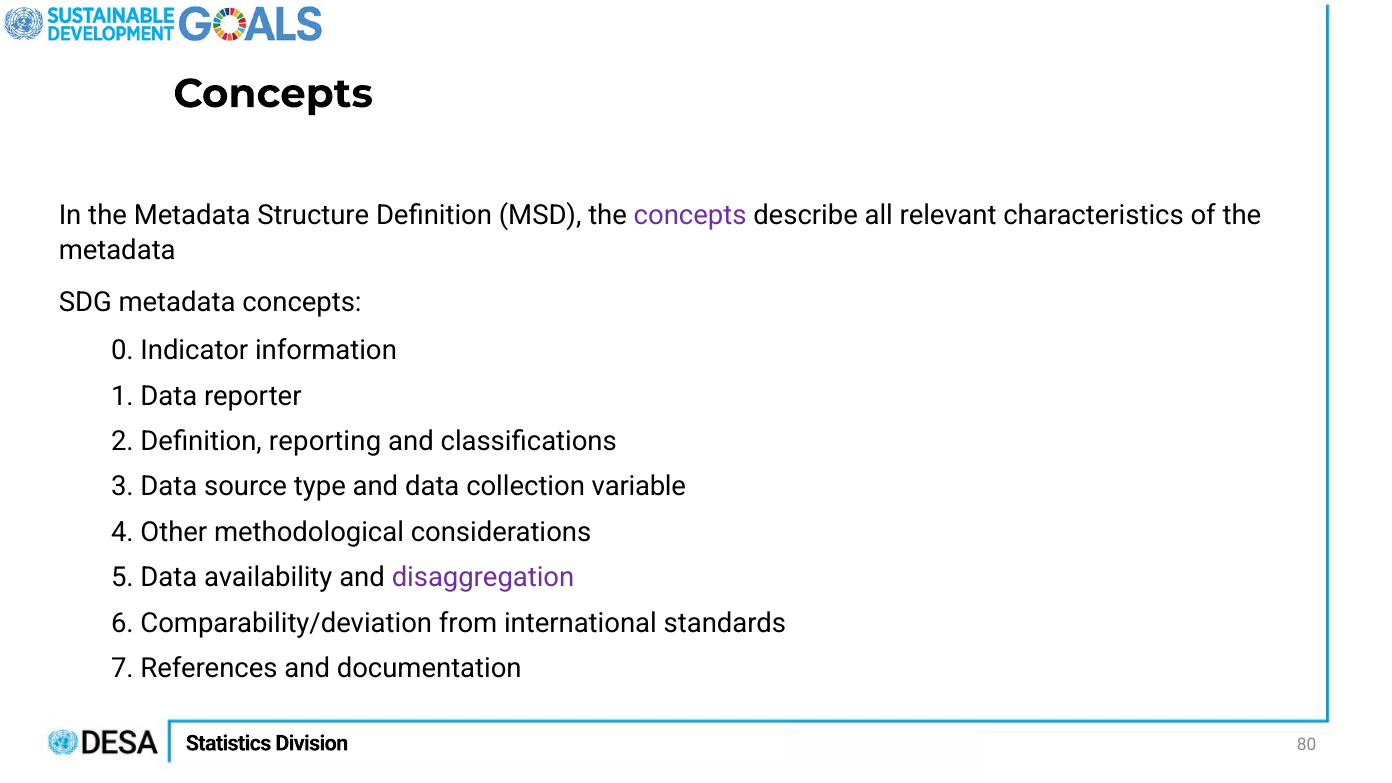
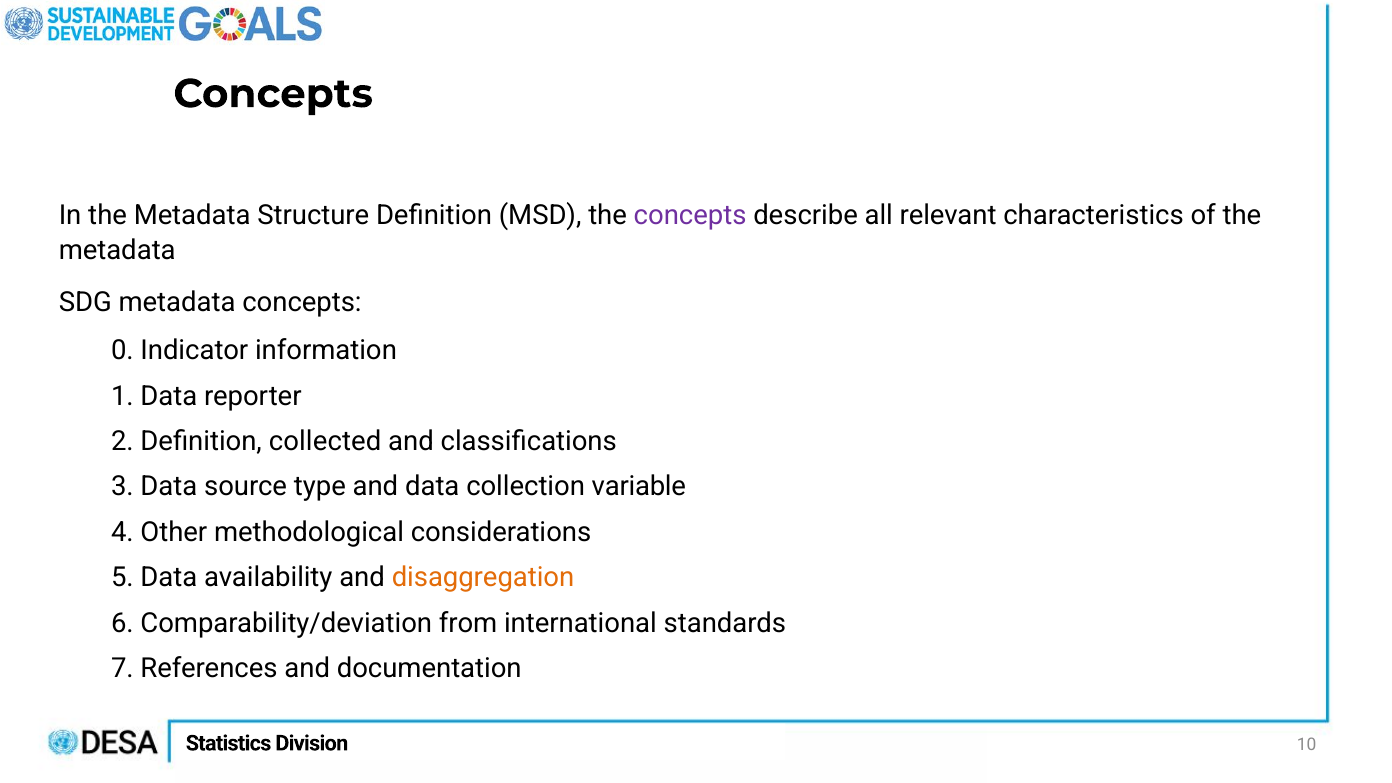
reporting: reporting -> collected (325, 441)
disaggregation colour: purple -> orange (483, 578)
80: 80 -> 10 (1307, 745)
